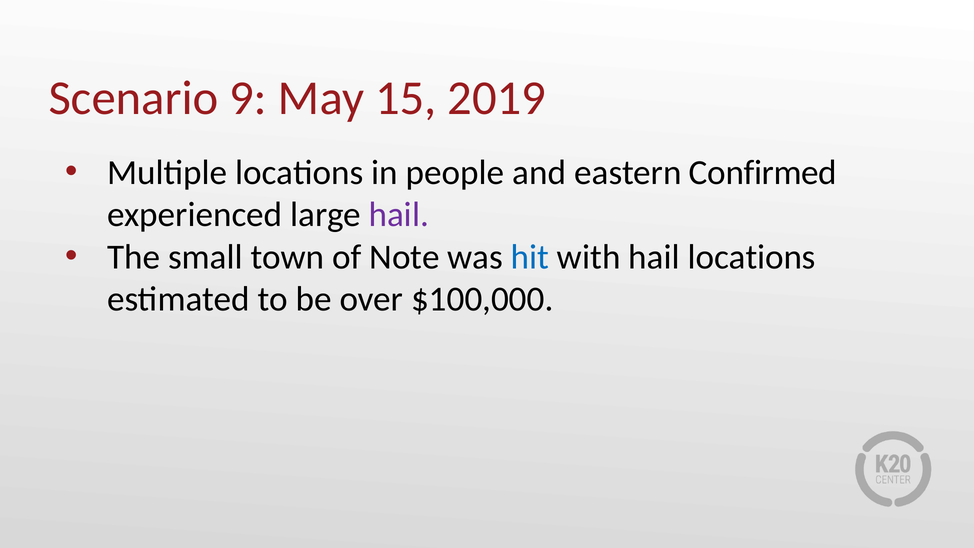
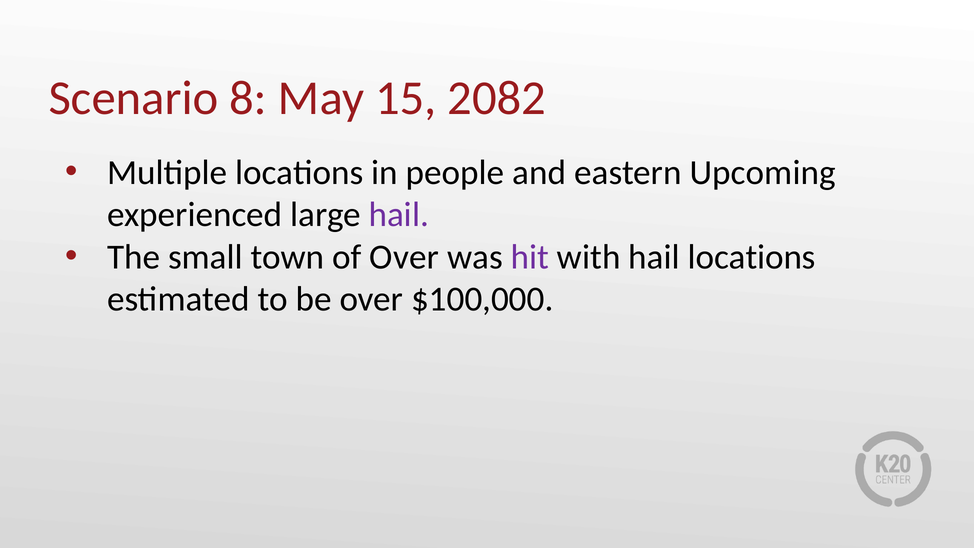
9: 9 -> 8 (248, 98)
2019: 2019 -> 2082 (497, 98)
Confirmed: Confirmed -> Upcoming (763, 172)
of Note: Note -> Over (404, 257)
hit colour: blue -> purple (530, 257)
